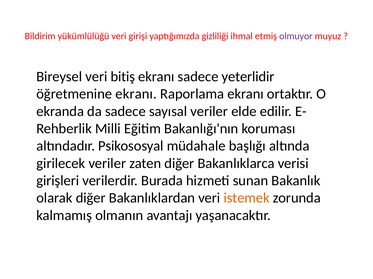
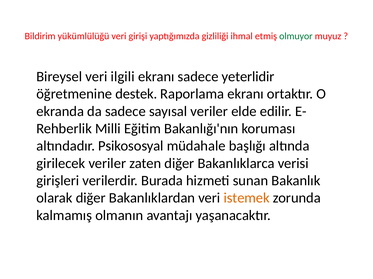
olmuyor colour: purple -> green (296, 36)
bitiş: bitiş -> ilgili (123, 77)
öğretmenine ekranı: ekranı -> destek (136, 94)
